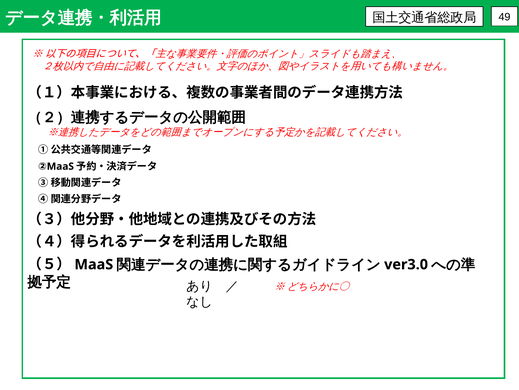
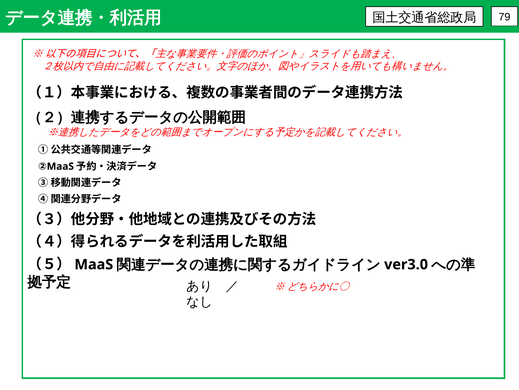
49: 49 -> 79 (504, 17)
